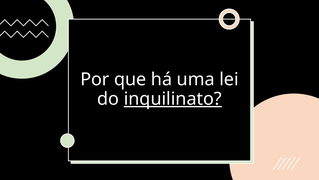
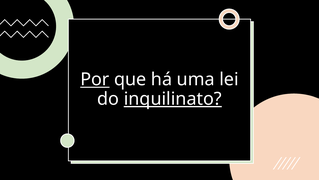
Por underline: none -> present (95, 79)
